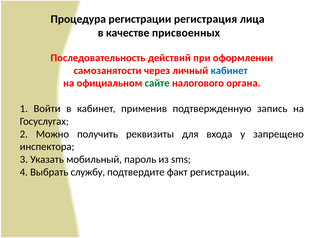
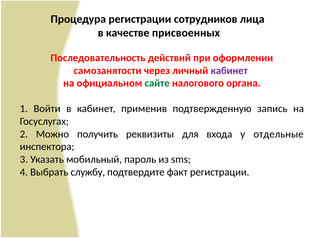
регистрация: регистрация -> сотрудников (206, 19)
кабинет colour: blue -> purple (229, 71)
запрещено: запрещено -> отдельные (278, 134)
